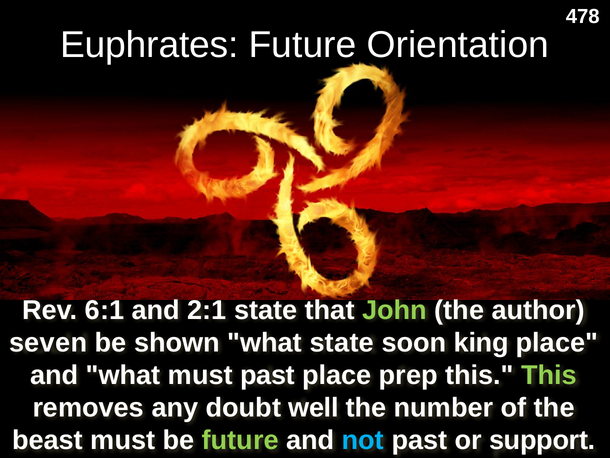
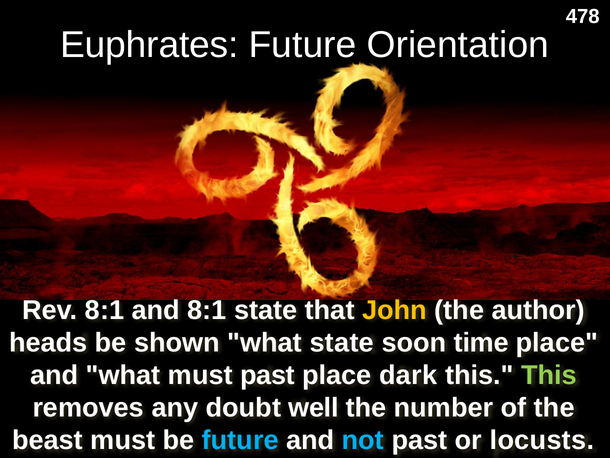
Rev 6:1: 6:1 -> 8:1 (105, 310)
and 2:1: 2:1 -> 8:1 (207, 310)
John colour: light green -> yellow (395, 310)
seven: seven -> heads (48, 342)
king: king -> time (481, 342)
prep: prep -> dark (408, 375)
future colour: light green -> light blue (240, 440)
support: support -> locusts (542, 440)
